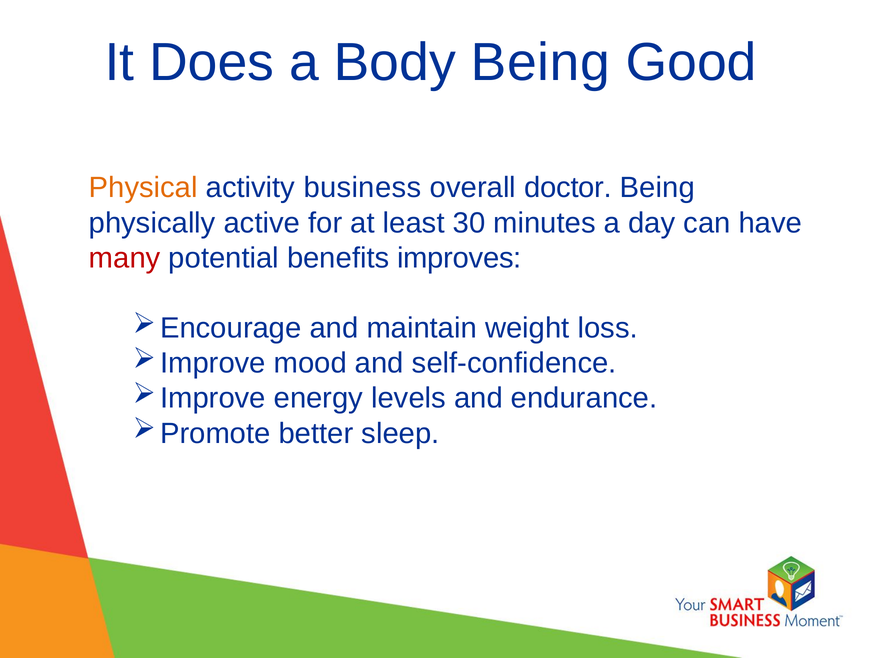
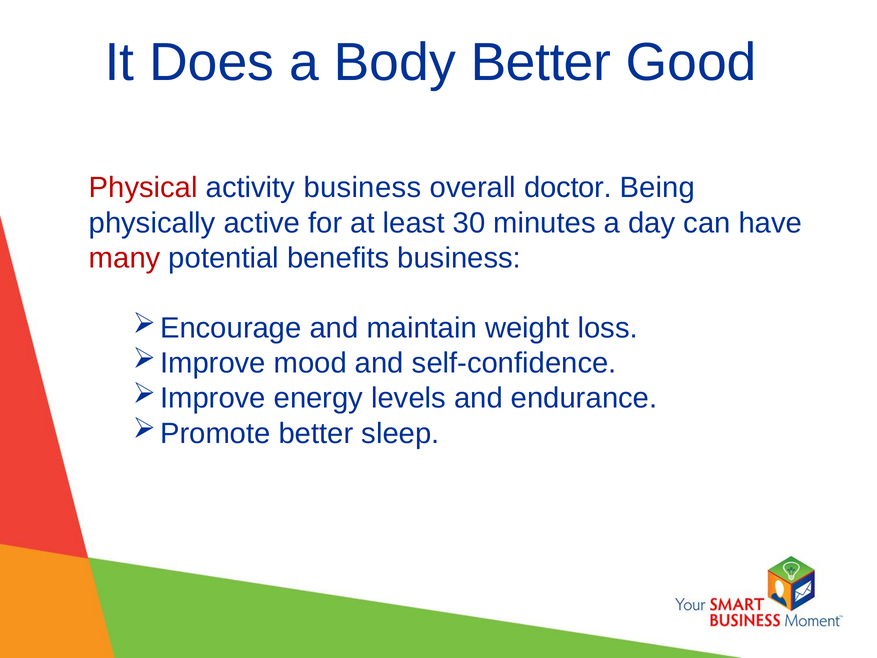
Body Being: Being -> Better (541, 63)
Physical colour: orange -> red (143, 188)
benefits improves: improves -> business (459, 258)
